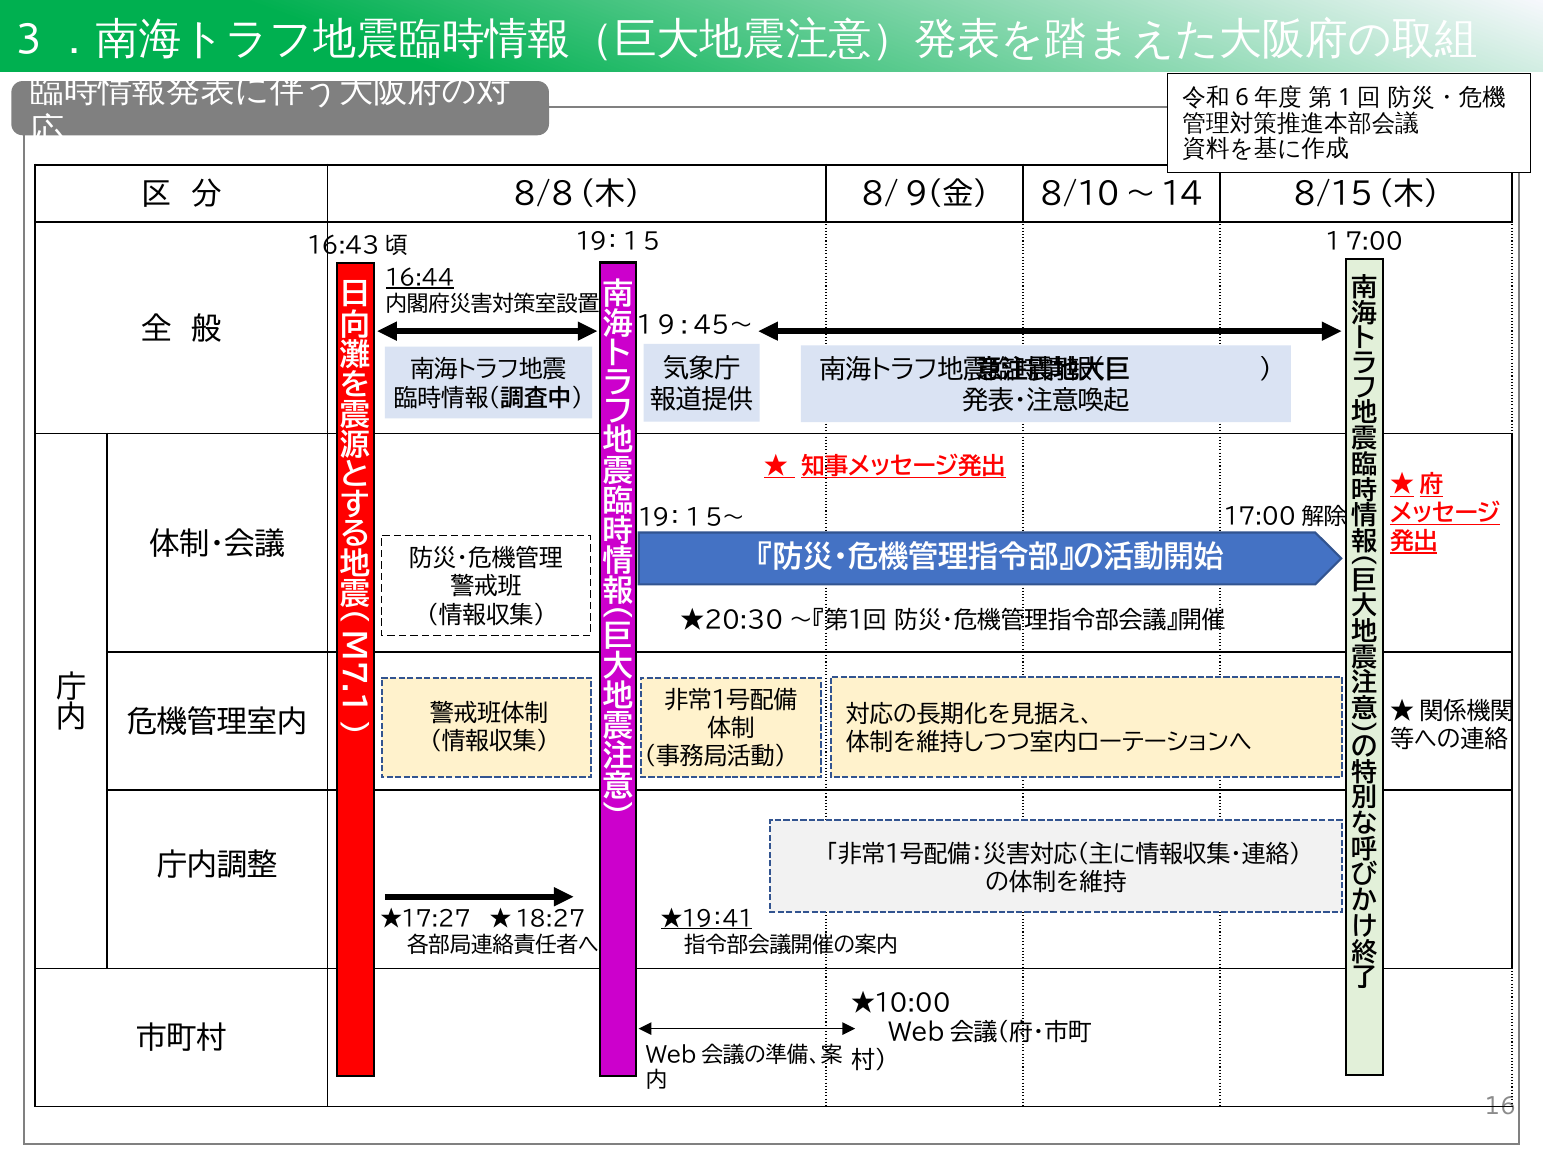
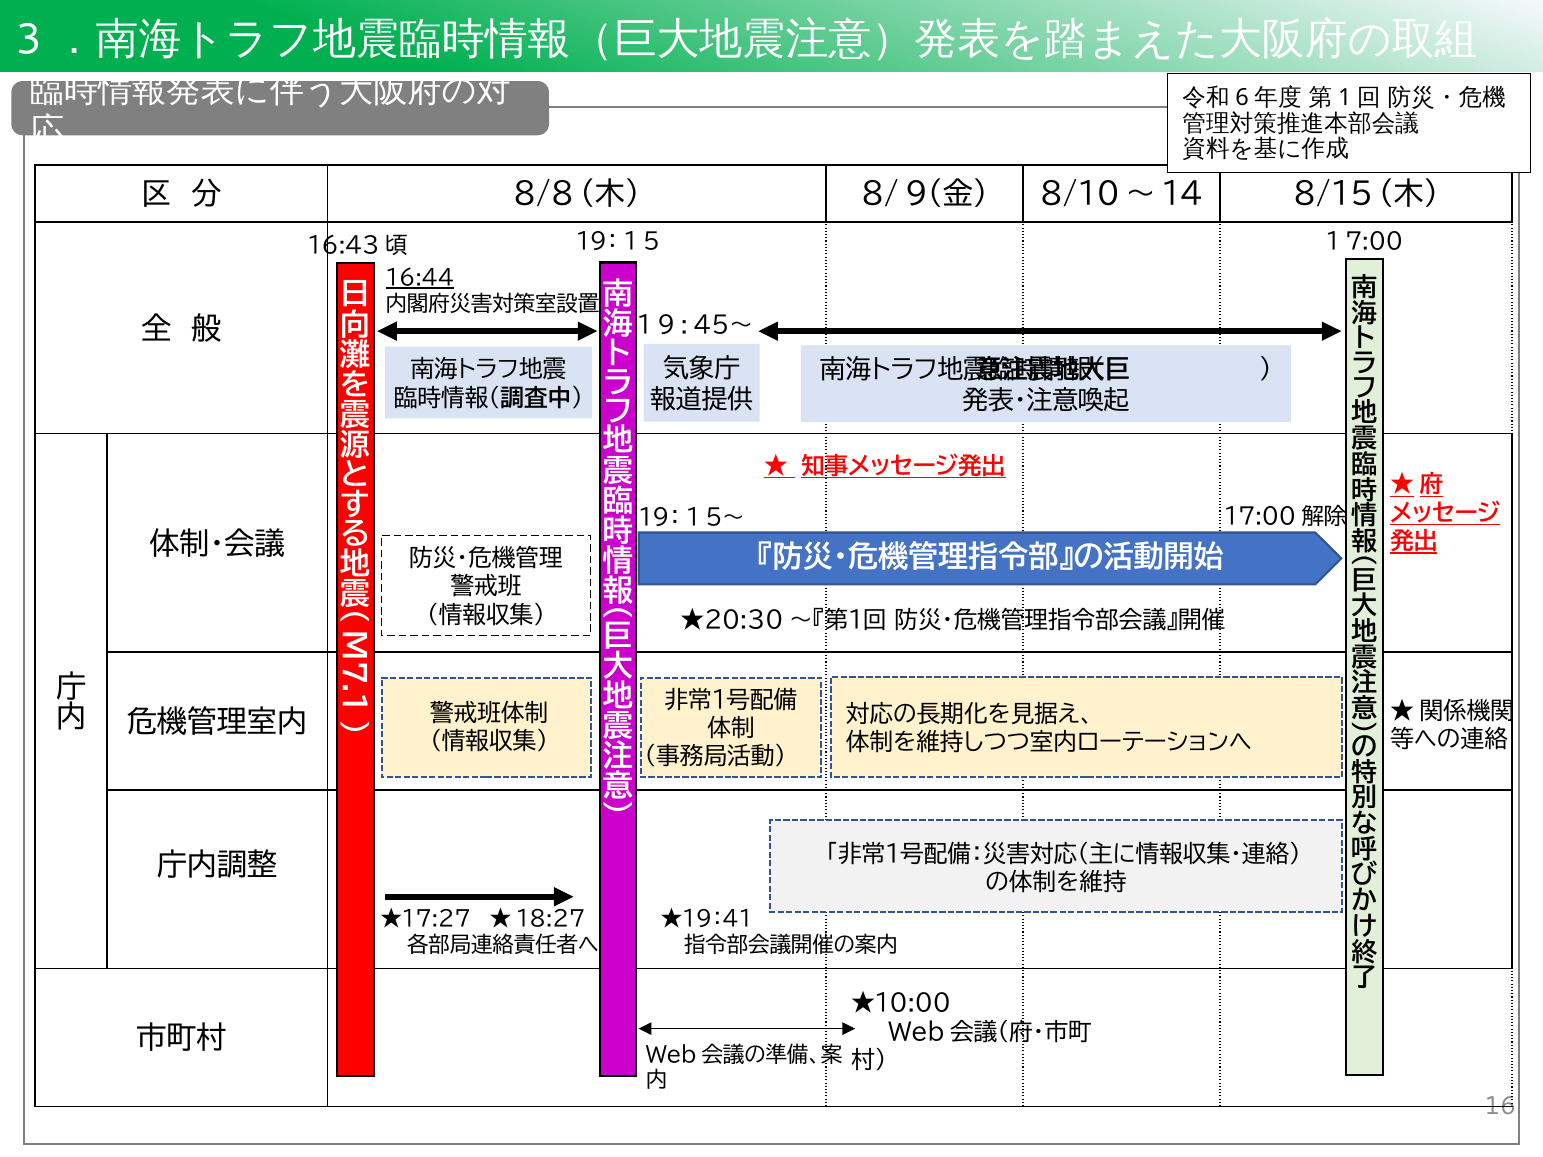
★１９：４１ underline: present -> none (707, 919)
